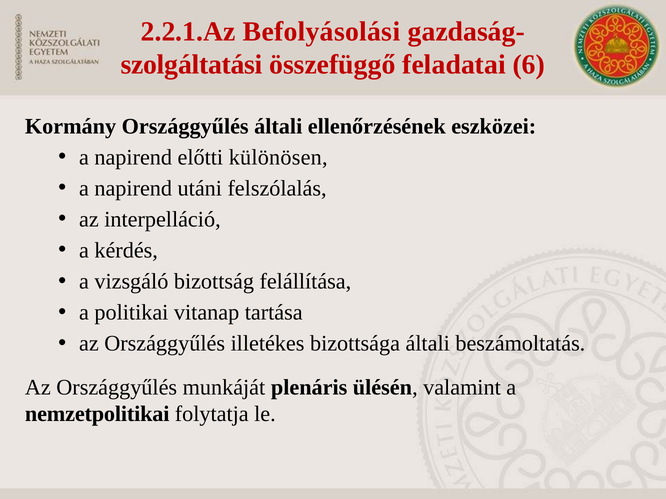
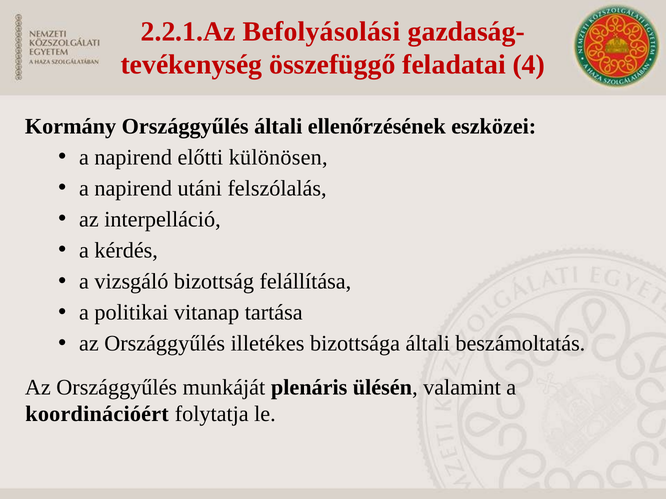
szolgáltatási: szolgáltatási -> tevékenység (192, 65)
6: 6 -> 4 (529, 65)
nemzetpolitikai: nemzetpolitikai -> koordinációért (97, 415)
